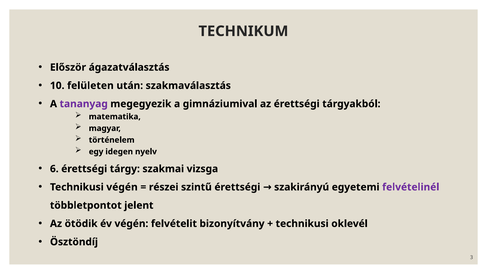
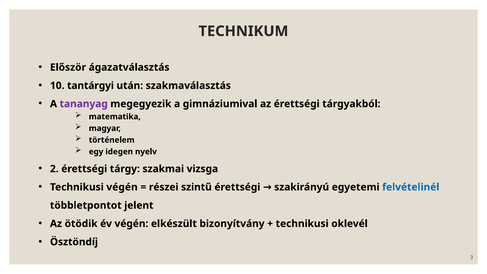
felületen: felületen -> tantárgyi (91, 86)
6: 6 -> 2 (54, 169)
felvételinél colour: purple -> blue (411, 187)
felvételit: felvételit -> elkészült (174, 224)
